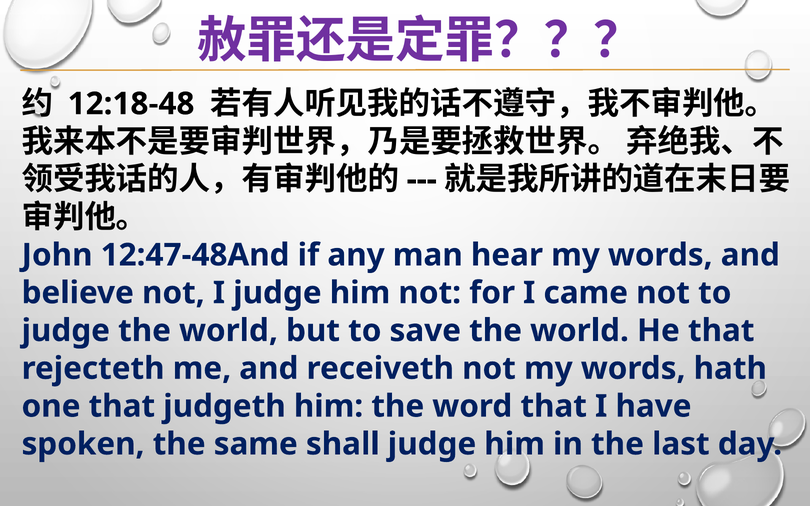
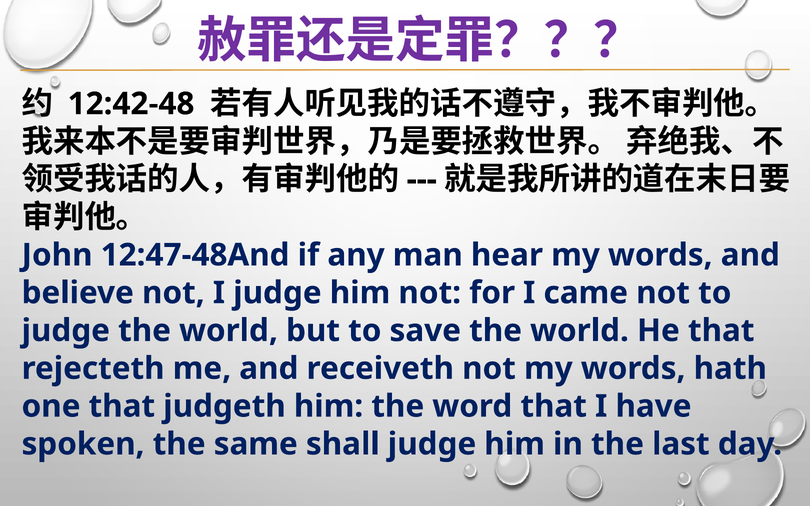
12:18-48: 12:18-48 -> 12:42-48 (131, 104)
